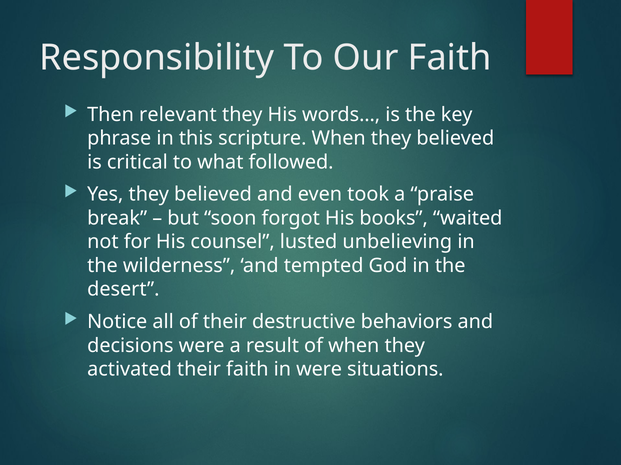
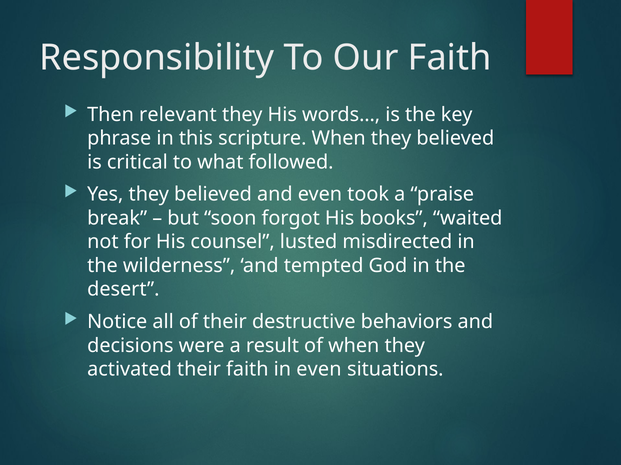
unbelieving: unbelieving -> misdirected (397, 242)
in were: were -> even (319, 370)
